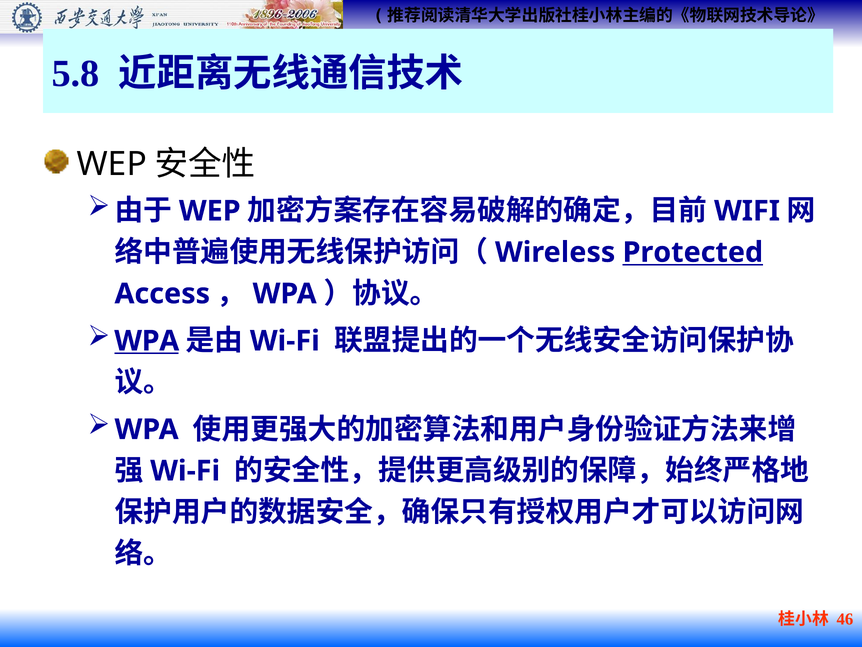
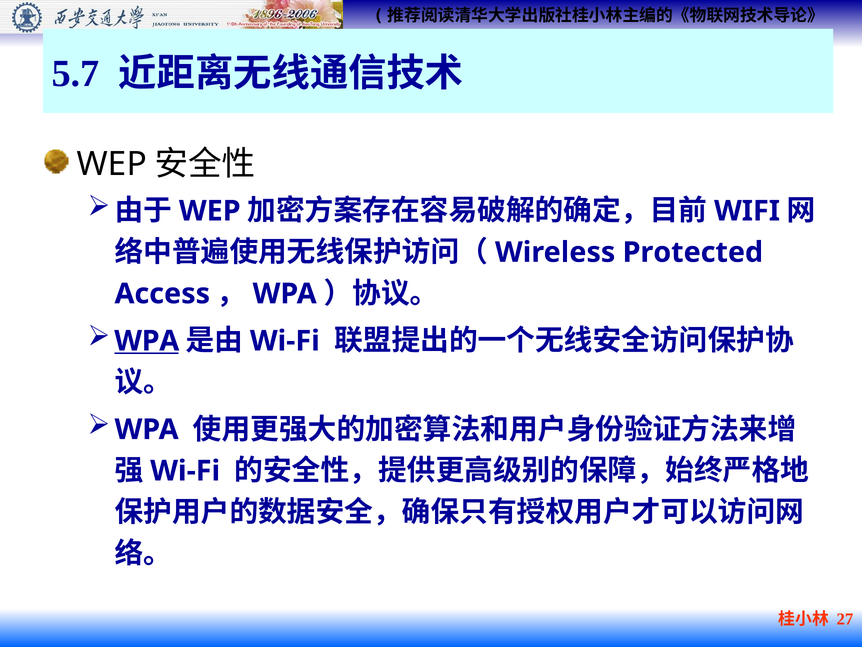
5.8: 5.8 -> 5.7 (76, 73)
Protected underline: present -> none (693, 252)
46: 46 -> 27 (845, 619)
